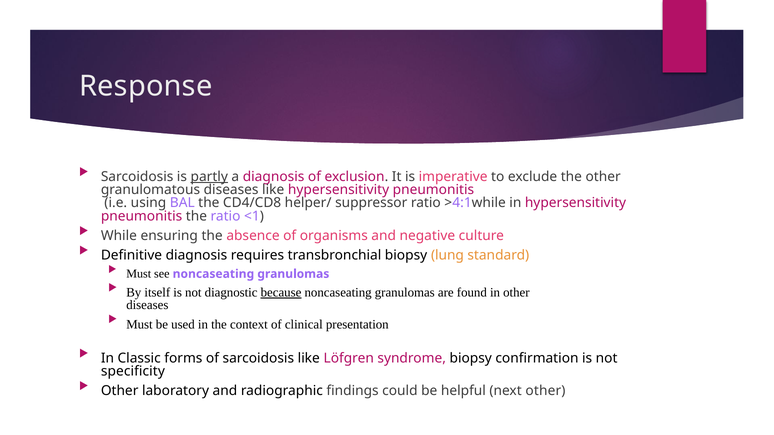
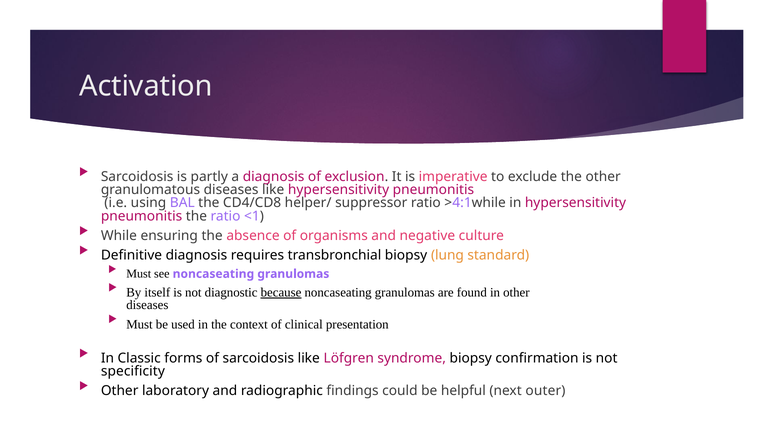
Response: Response -> Activation (146, 86)
partly underline: present -> none (209, 177)
next other: other -> outer (545, 391)
